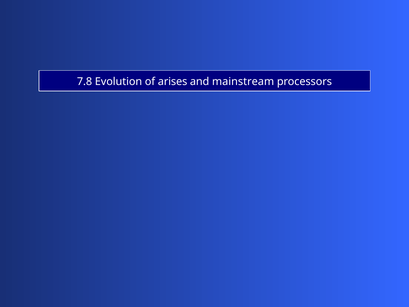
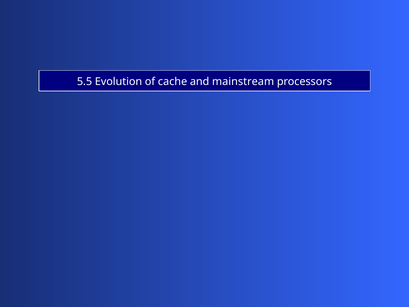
7.8: 7.8 -> 5.5 (85, 81)
arises: arises -> cache (173, 81)
